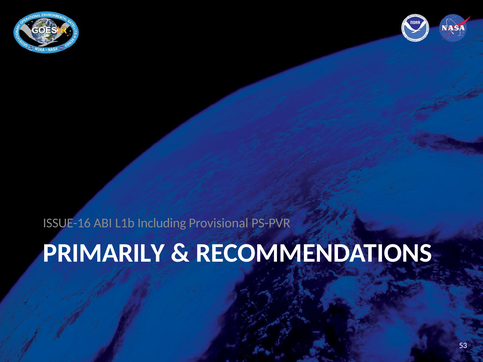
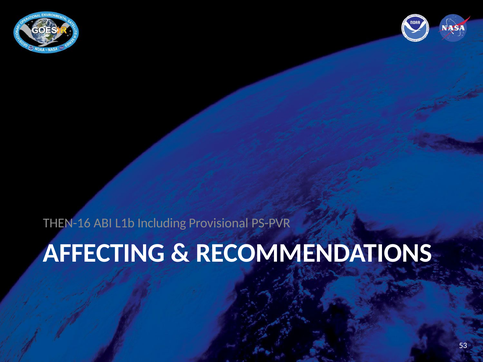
ISSUE-16: ISSUE-16 -> THEN-16 (67, 223)
PRIMARILY: PRIMARILY -> AFFECTING (104, 253)
